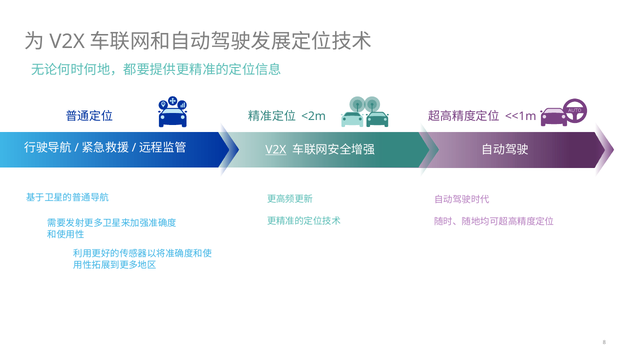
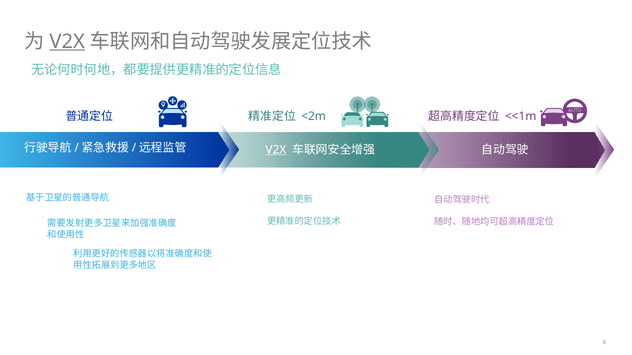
V2X underline: none -> present (67, 41)
